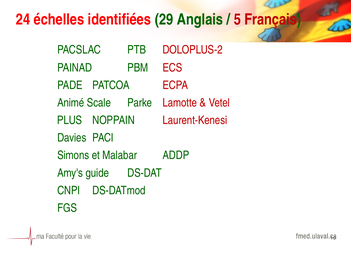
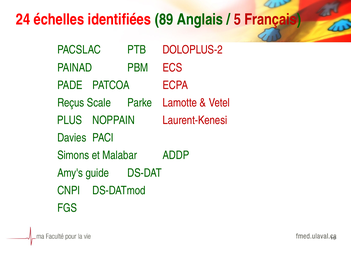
29: 29 -> 89 (164, 19)
Animé: Animé -> Reçus (71, 103)
